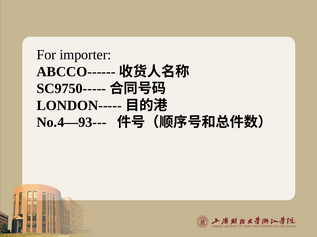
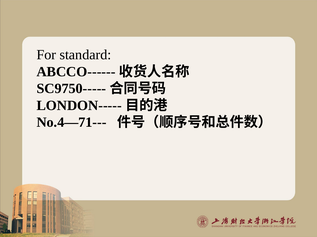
importer: importer -> standard (85, 55)
No.4—93---: No.4—93--- -> No.4—71--- (72, 123)
